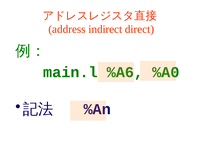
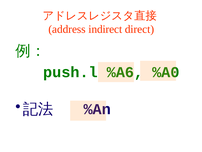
main.l: main.l -> push.l (70, 72)
